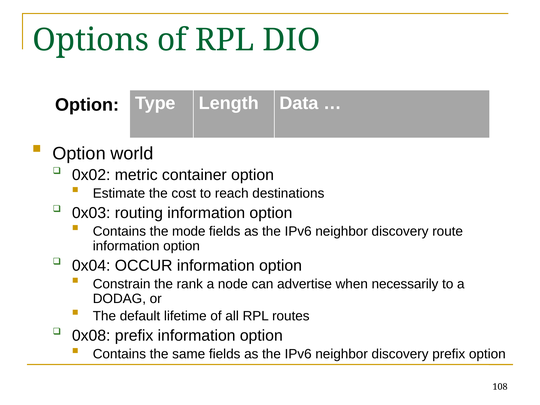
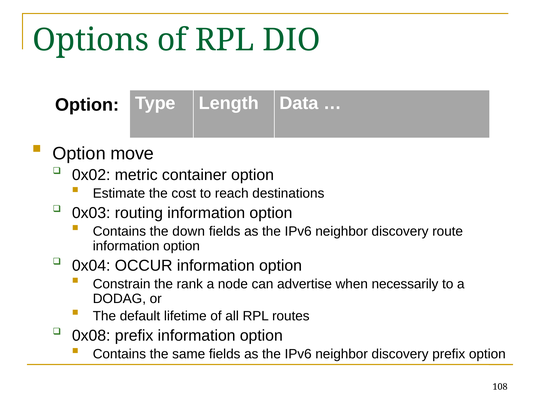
world: world -> move (132, 154)
mode: mode -> down (189, 231)
